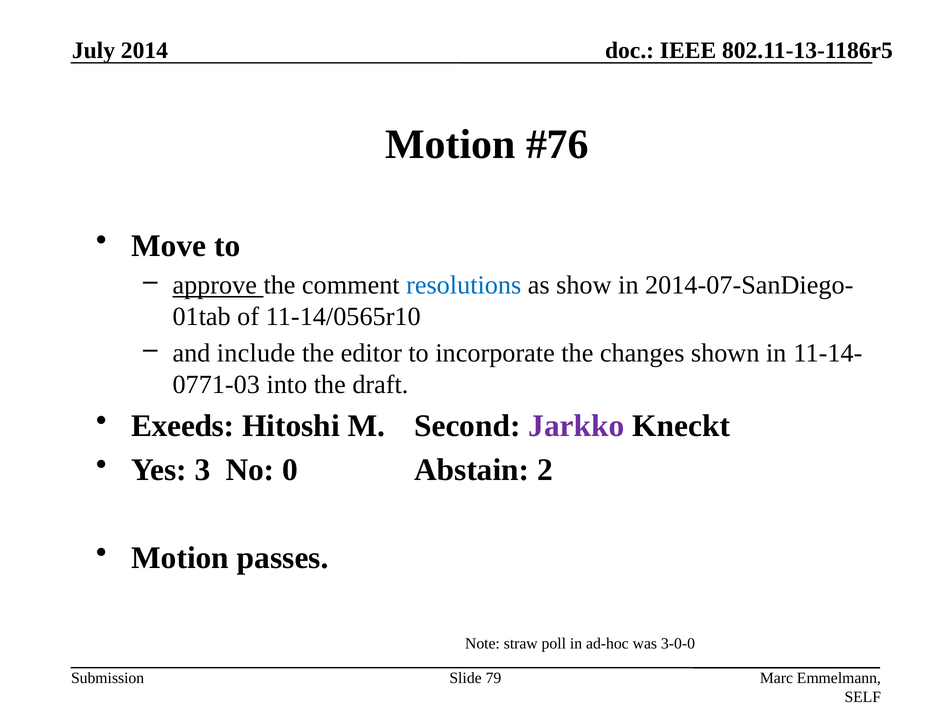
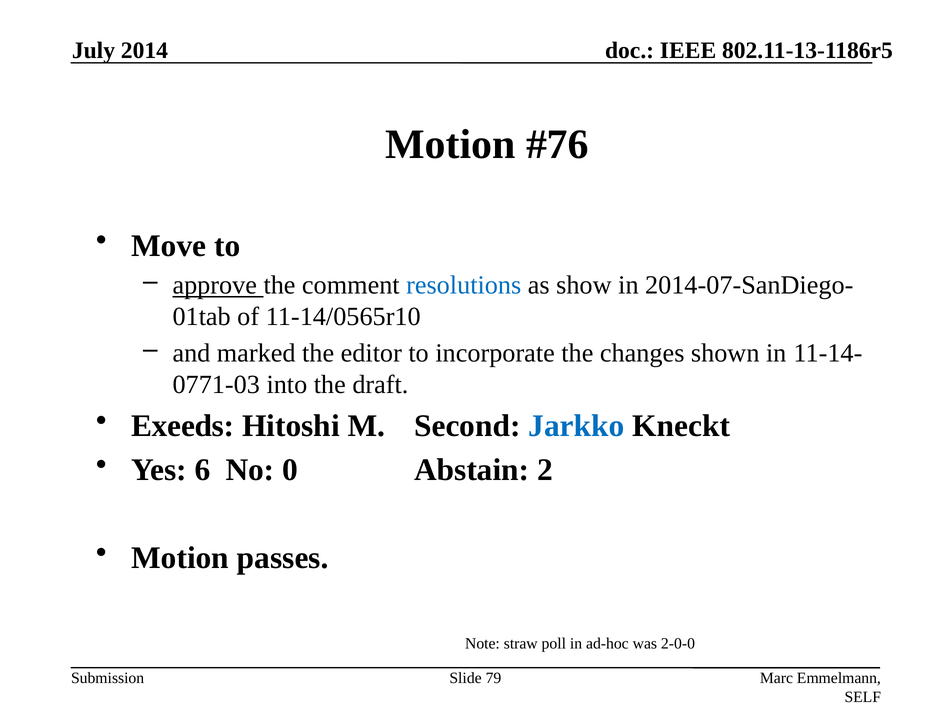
include: include -> marked (256, 353)
Jarkko colour: purple -> blue (576, 426)
3: 3 -> 6 (203, 470)
3-0-0: 3-0-0 -> 2-0-0 (678, 644)
